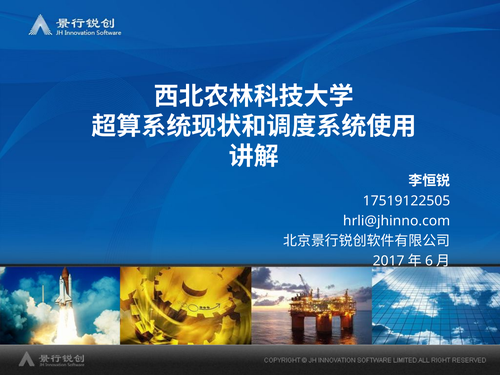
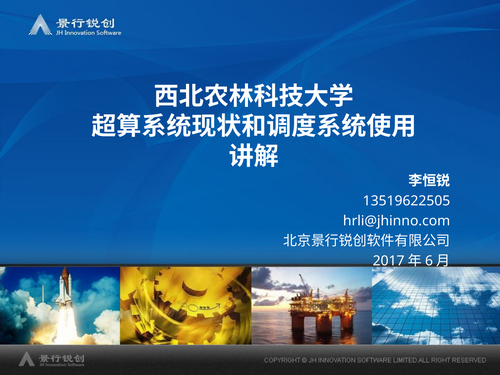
17519122505: 17519122505 -> 13519622505 (406, 201)
